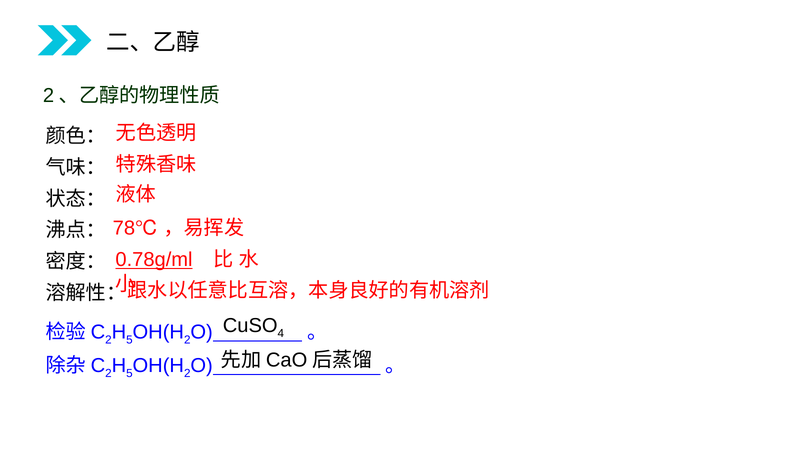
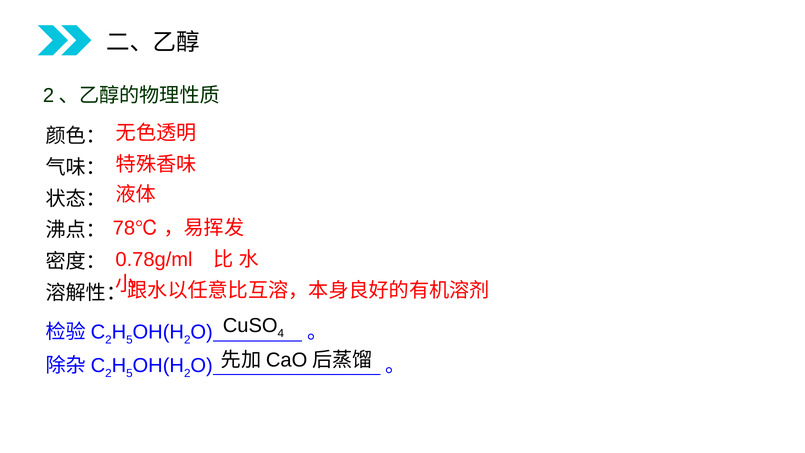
0.78g/ml underline: present -> none (154, 260)
